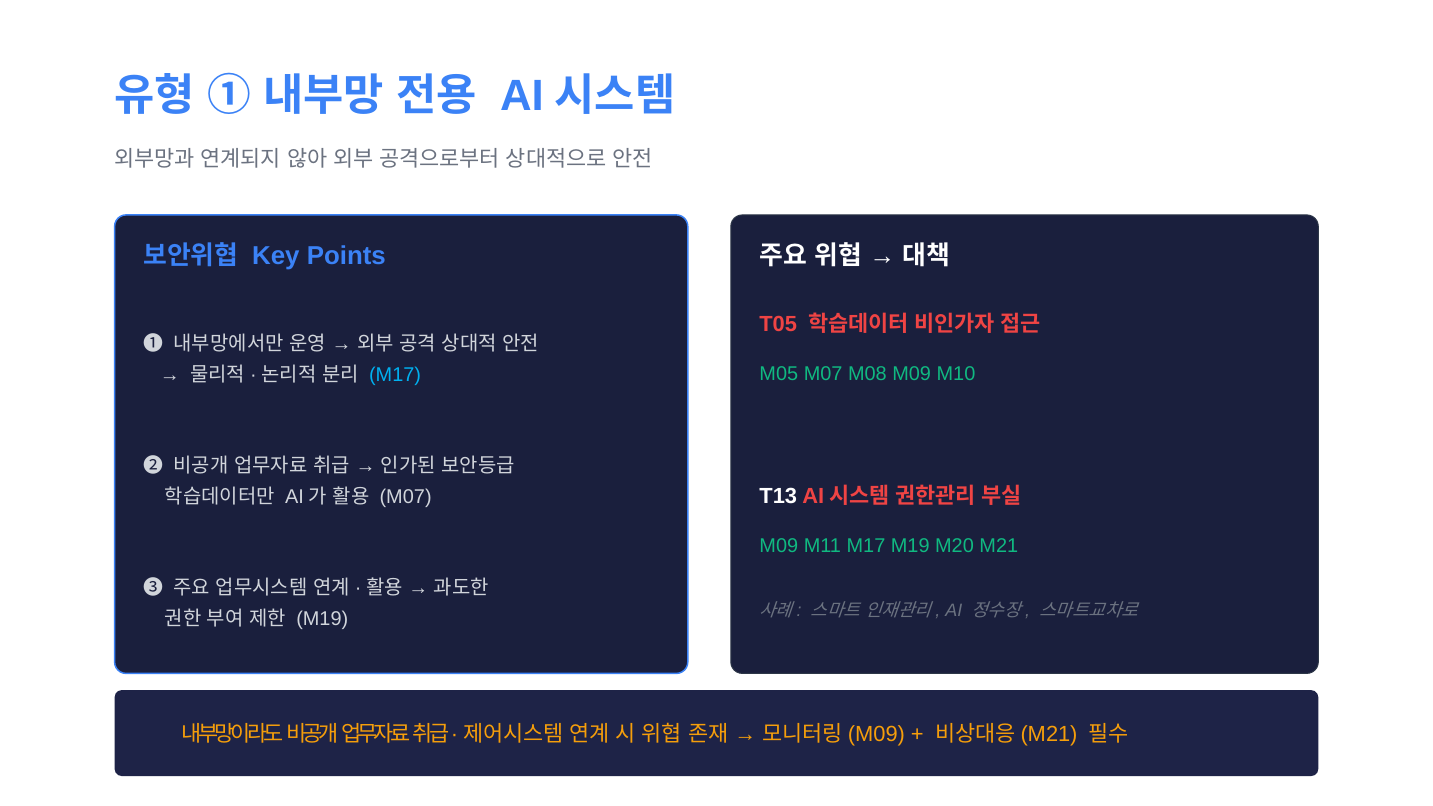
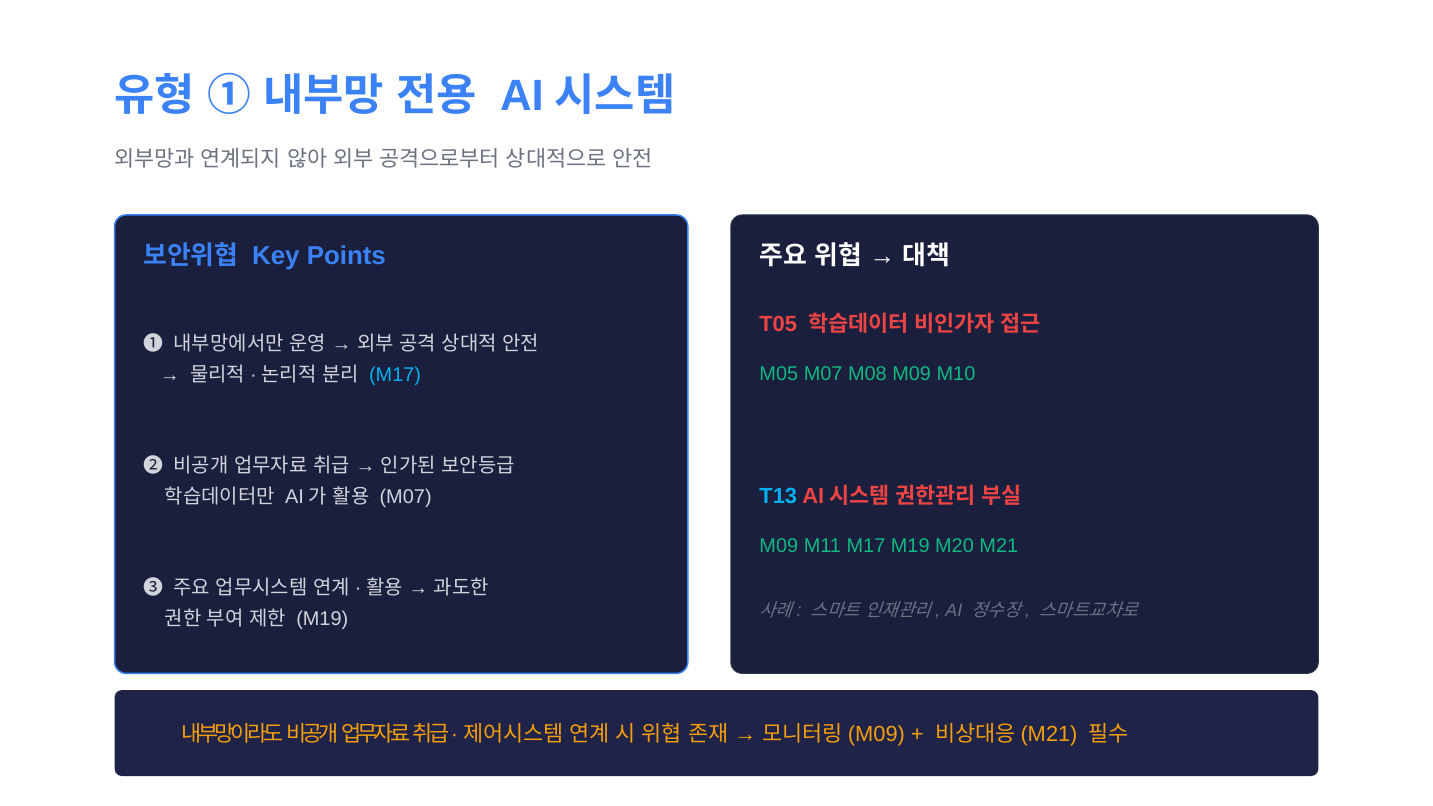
T13 colour: white -> light blue (778, 496)
